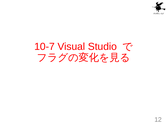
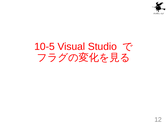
10-7: 10-7 -> 10-5 (44, 47)
